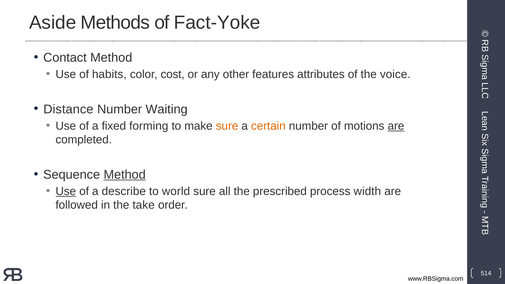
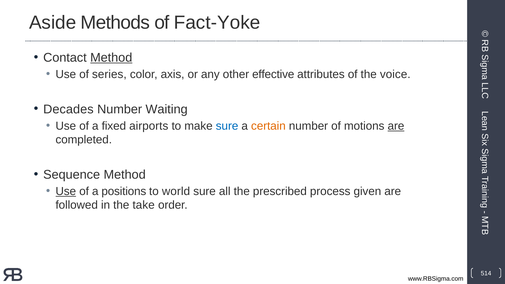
Method underline: none -> present (111, 58)
habits: habits -> series (109, 74)
cost: cost -> axis (173, 74)
features: features -> effective (273, 74)
Distance: Distance -> Decades (68, 109)
forming: forming -> airports (149, 126)
sure colour: orange -> blue (227, 126)
Method underline: present -> none (125, 175)
describe: describe -> positions (124, 191)
width: width -> given (367, 191)
